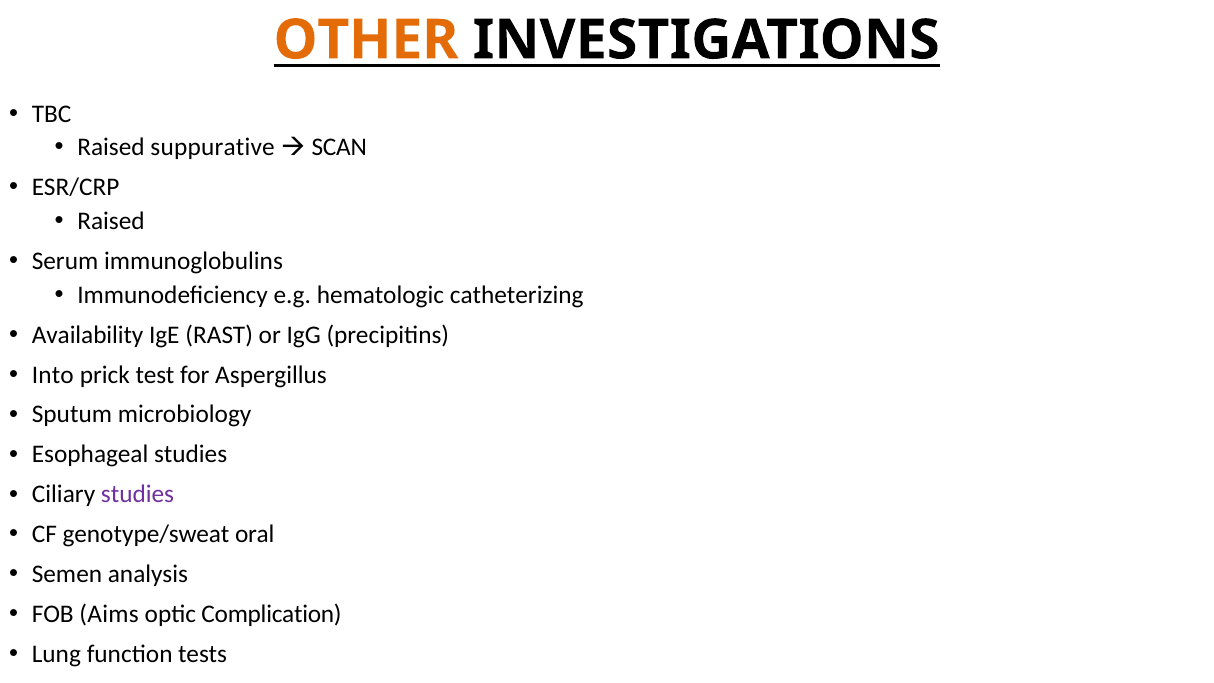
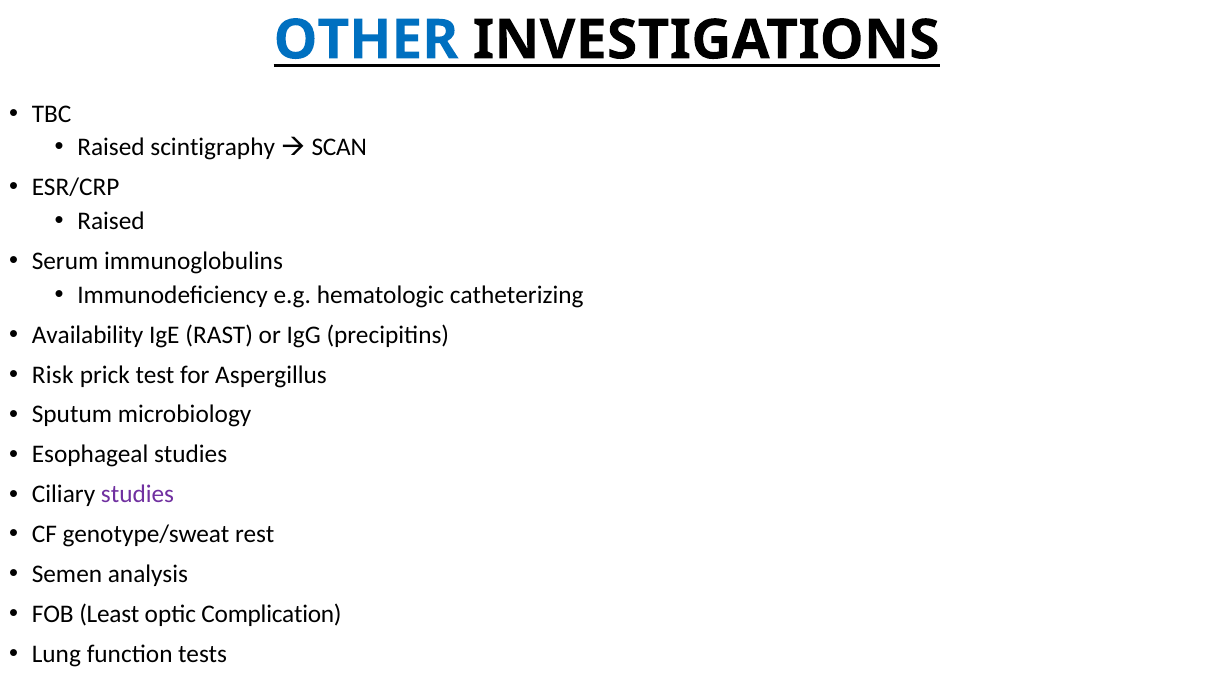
OTHER colour: orange -> blue (366, 40)
suppurative: suppurative -> scintigraphy (213, 147)
Into: Into -> Risk (53, 375)
oral: oral -> rest (255, 534)
Aims: Aims -> Least (109, 614)
